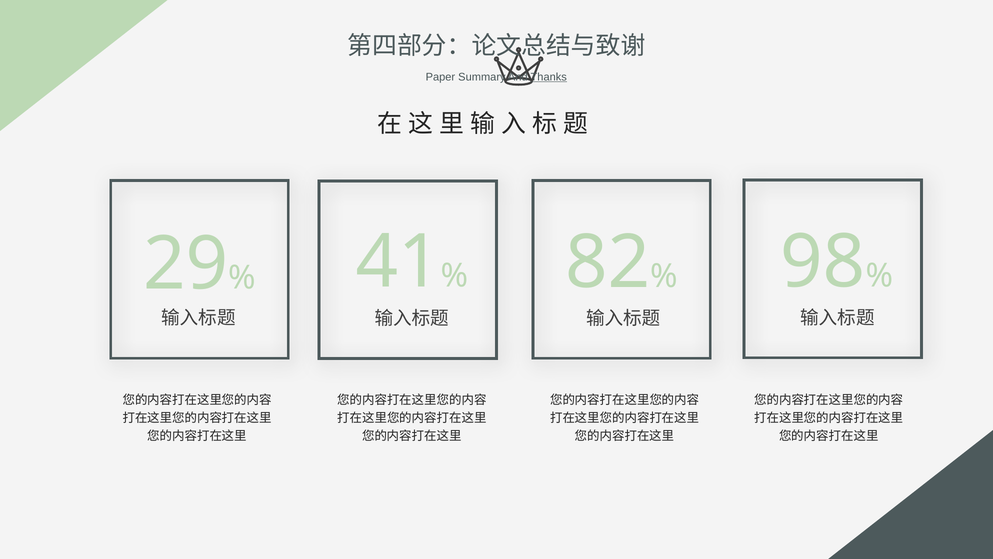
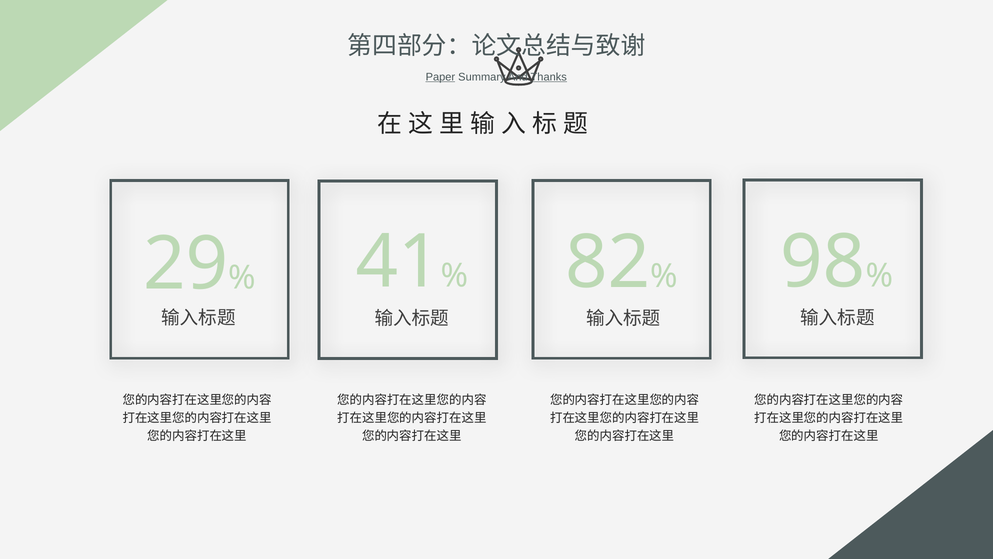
Paper underline: none -> present (440, 77)
